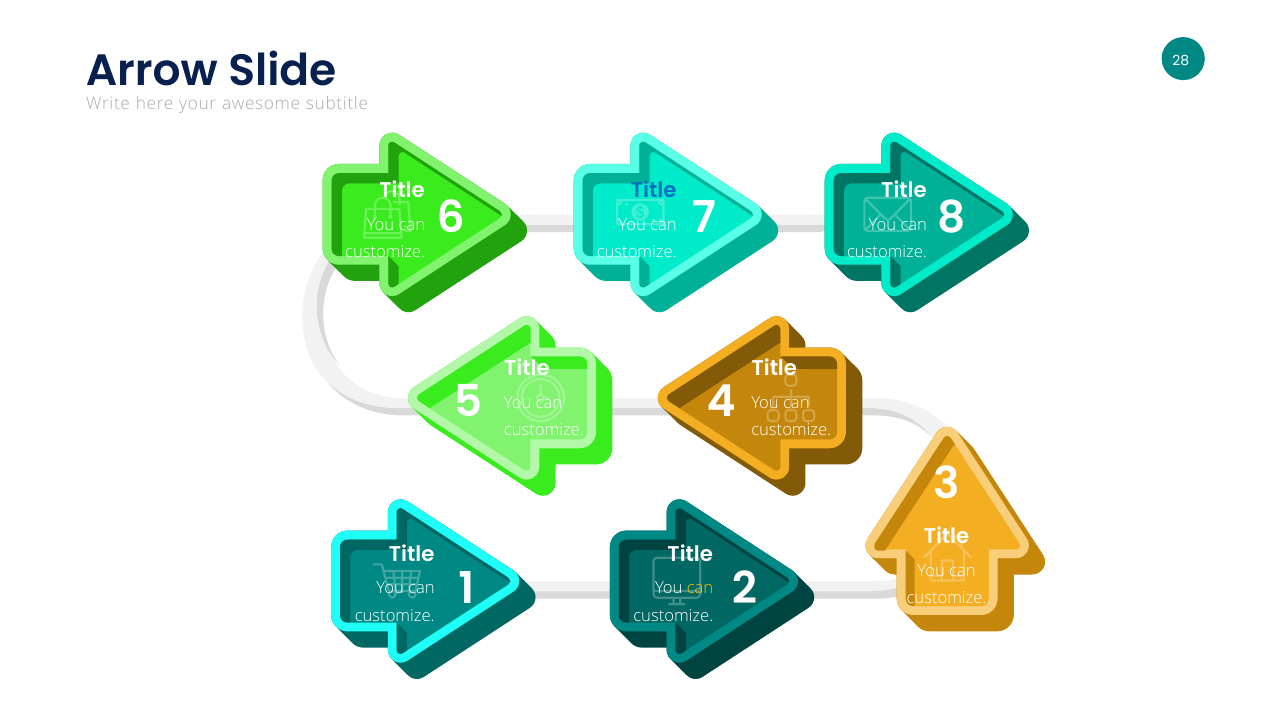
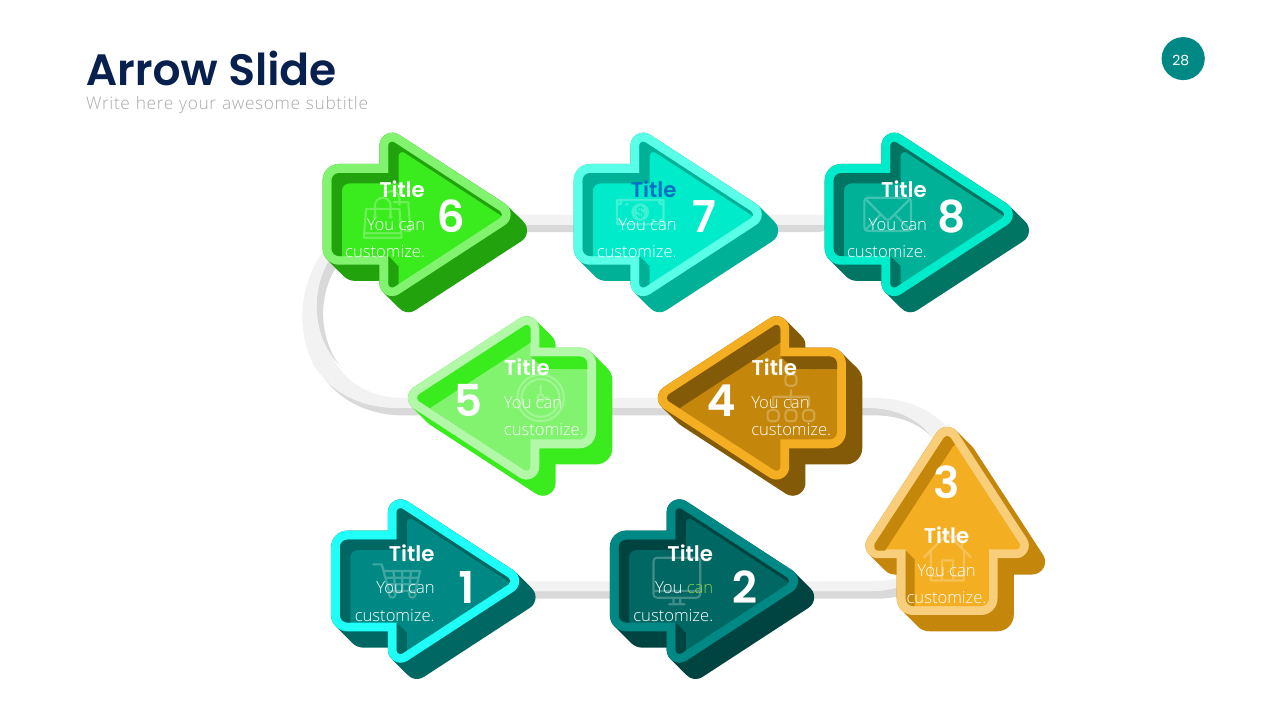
can colour: yellow -> light green (700, 589)
